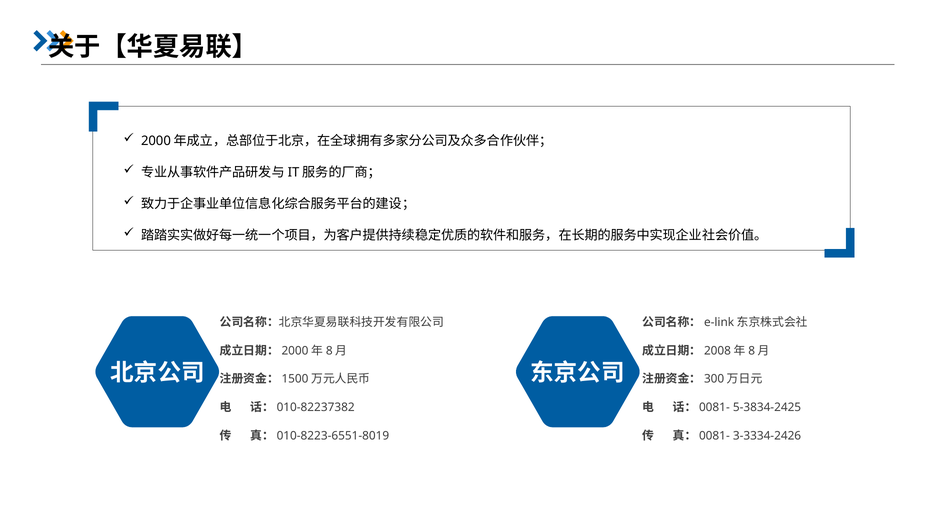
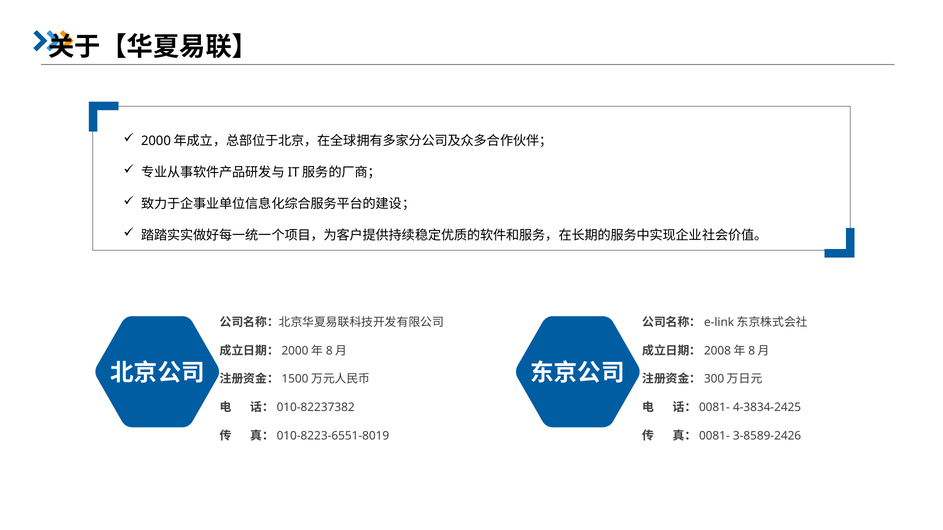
5-3834-2425: 5-3834-2425 -> 4-3834-2425 (767, 408)
3-3334-2426: 3-3334-2426 -> 3-8589-2426 (767, 436)
